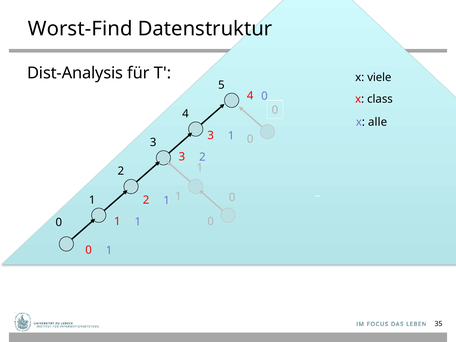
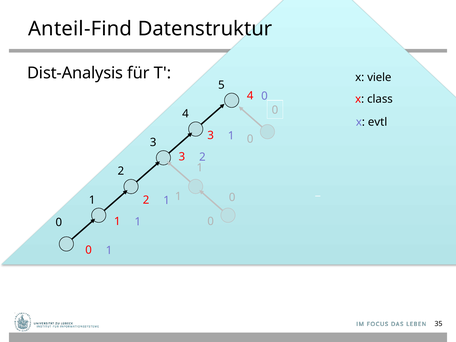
Worst-Find: Worst-Find -> Anteil-Find (80, 29)
alle: alle -> evtl (378, 122)
